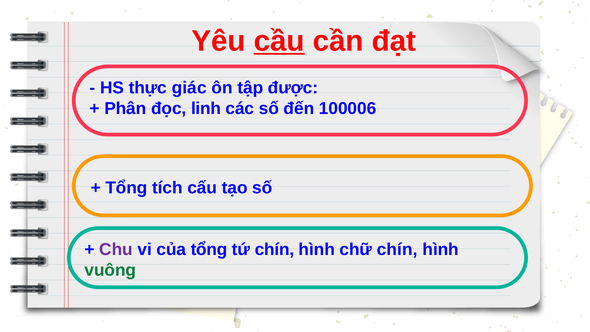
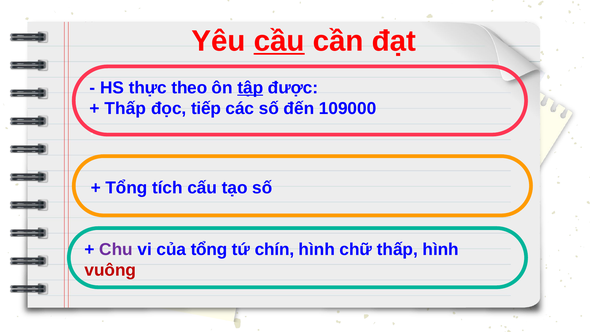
giác: giác -> theo (189, 88)
tập underline: none -> present (250, 88)
Phân: Phân -> Thấp (125, 108)
linh: linh -> tiếp (206, 108)
100006: 100006 -> 109000 (348, 108)
chữ chín: chín -> thấp (397, 249)
vuông colour: green -> red (110, 270)
